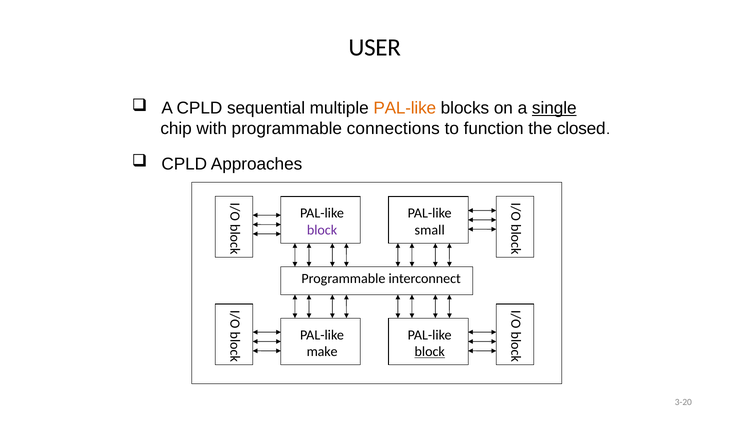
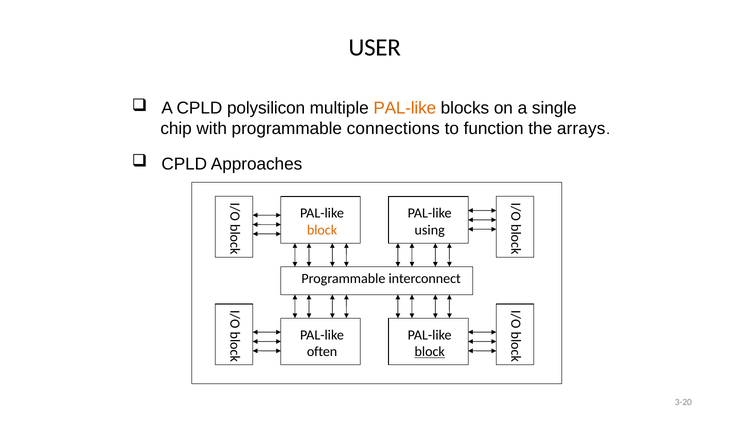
sequential: sequential -> polysilicon (266, 108)
single underline: present -> none (554, 108)
closed: closed -> arrays (581, 129)
block colour: purple -> orange (322, 230)
small: small -> using (430, 230)
make: make -> often (322, 352)
